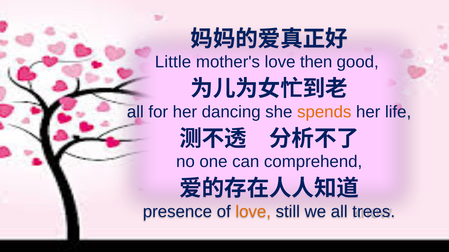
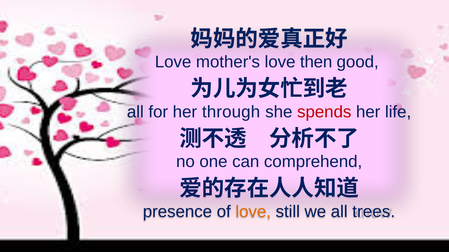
Little: Little -> Love (173, 62)
dancing: dancing -> through (231, 112)
spends colour: orange -> red (324, 112)
